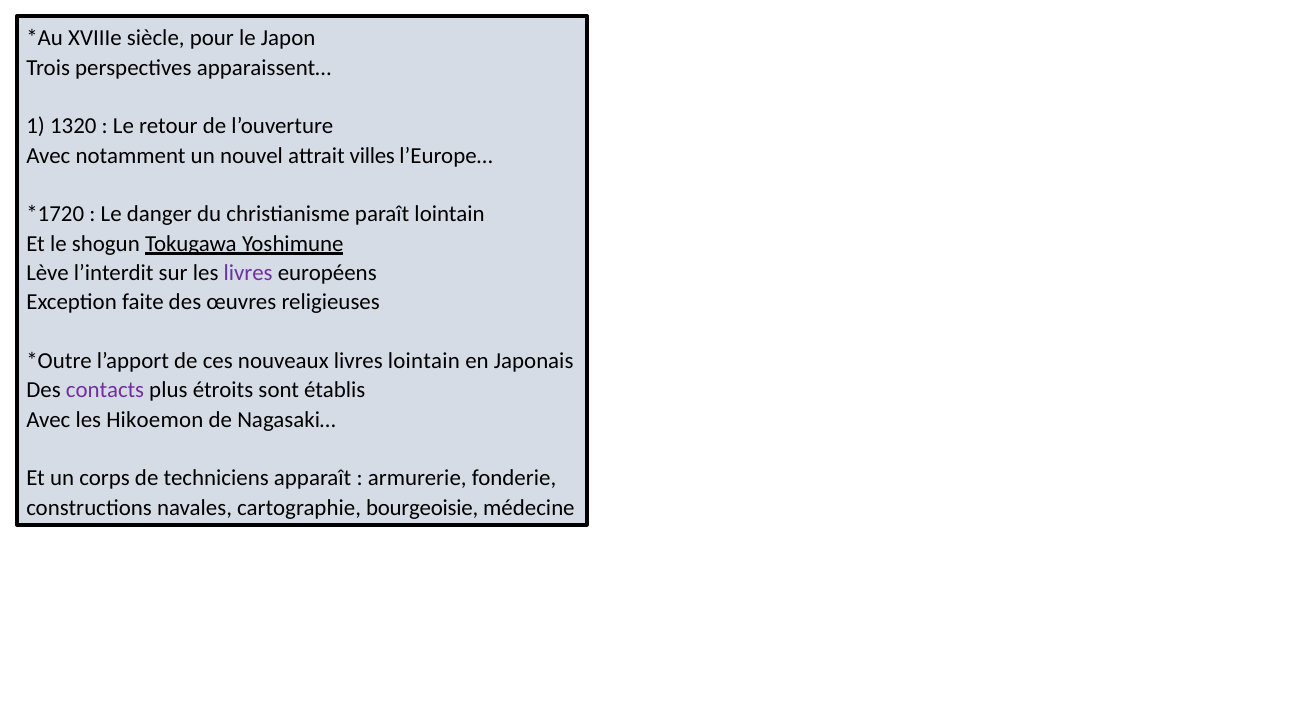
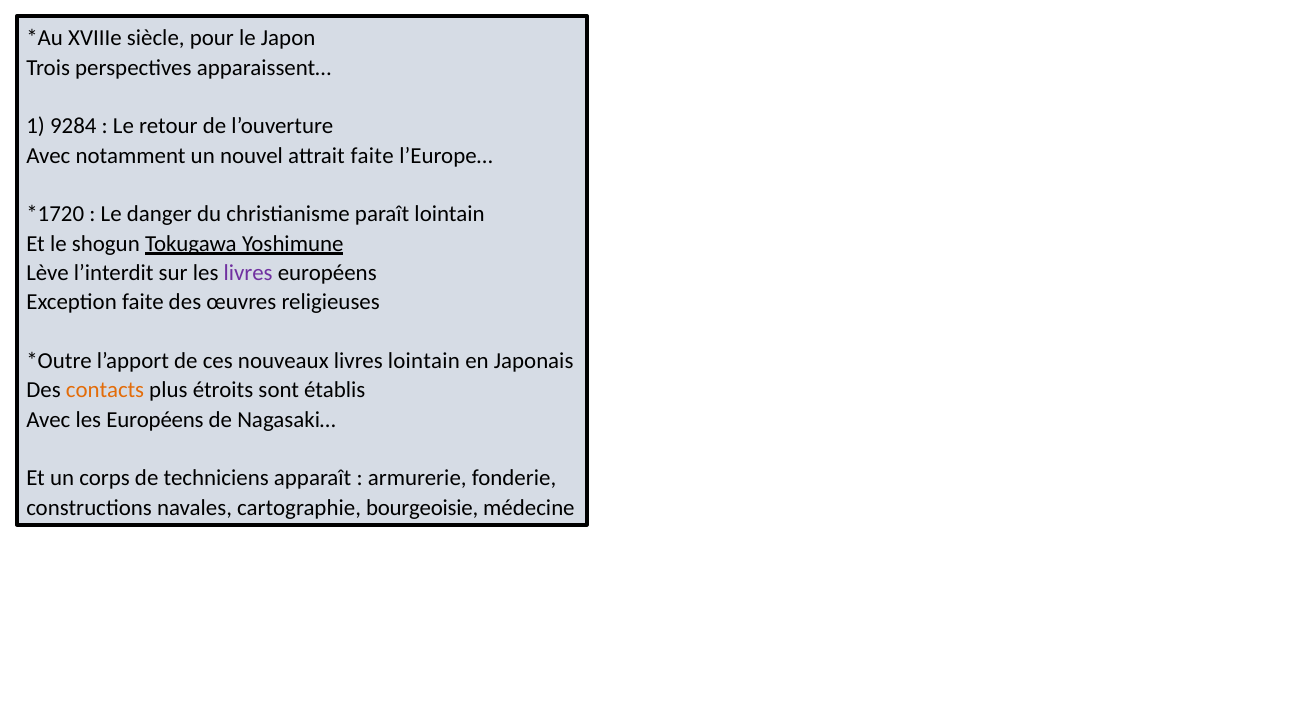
1320: 1320 -> 9284 (73, 126)
attrait villes: villes -> faite (372, 156)
contacts colour: purple -> orange (105, 391)
les Hikoemon: Hikoemon -> Européens (155, 420)
